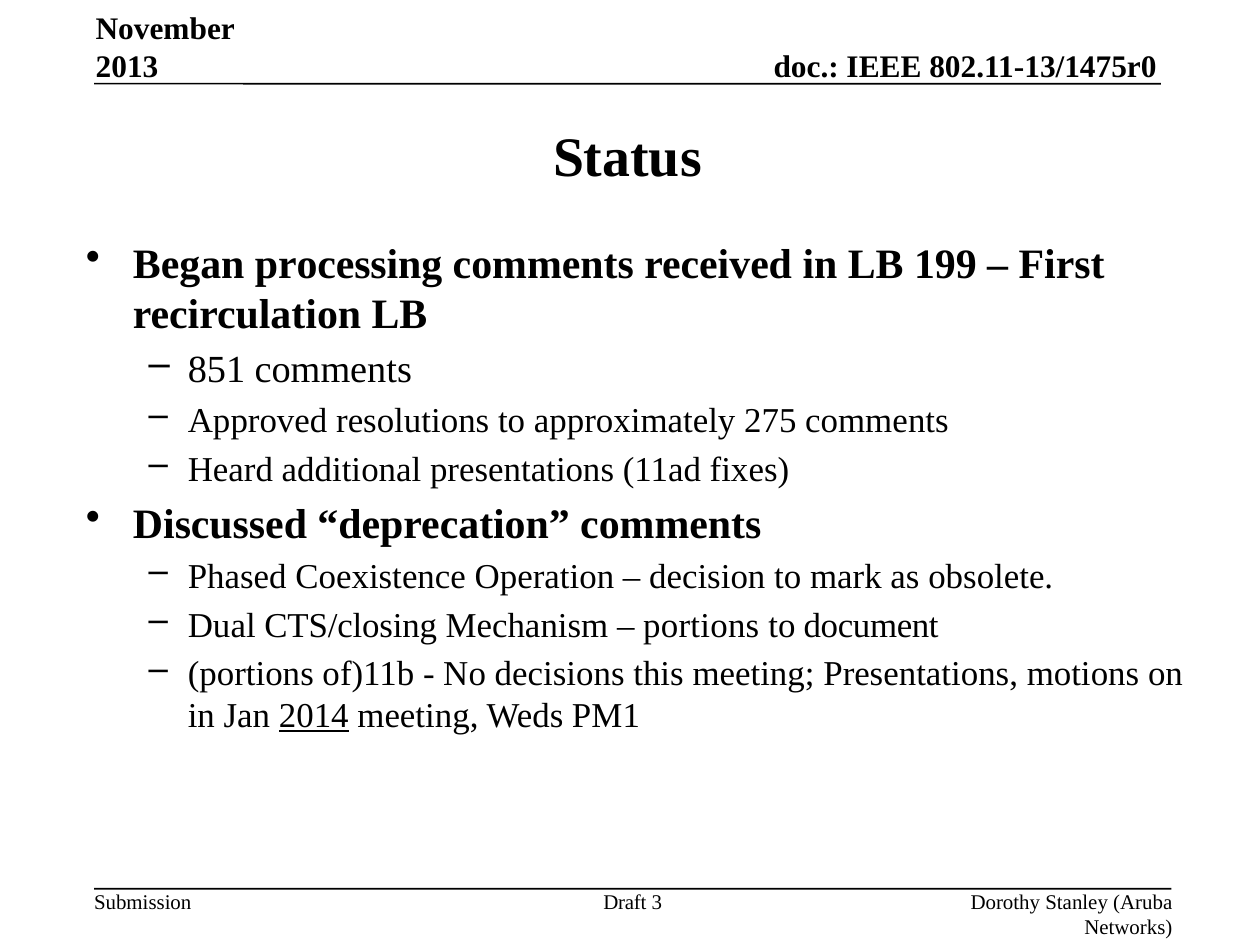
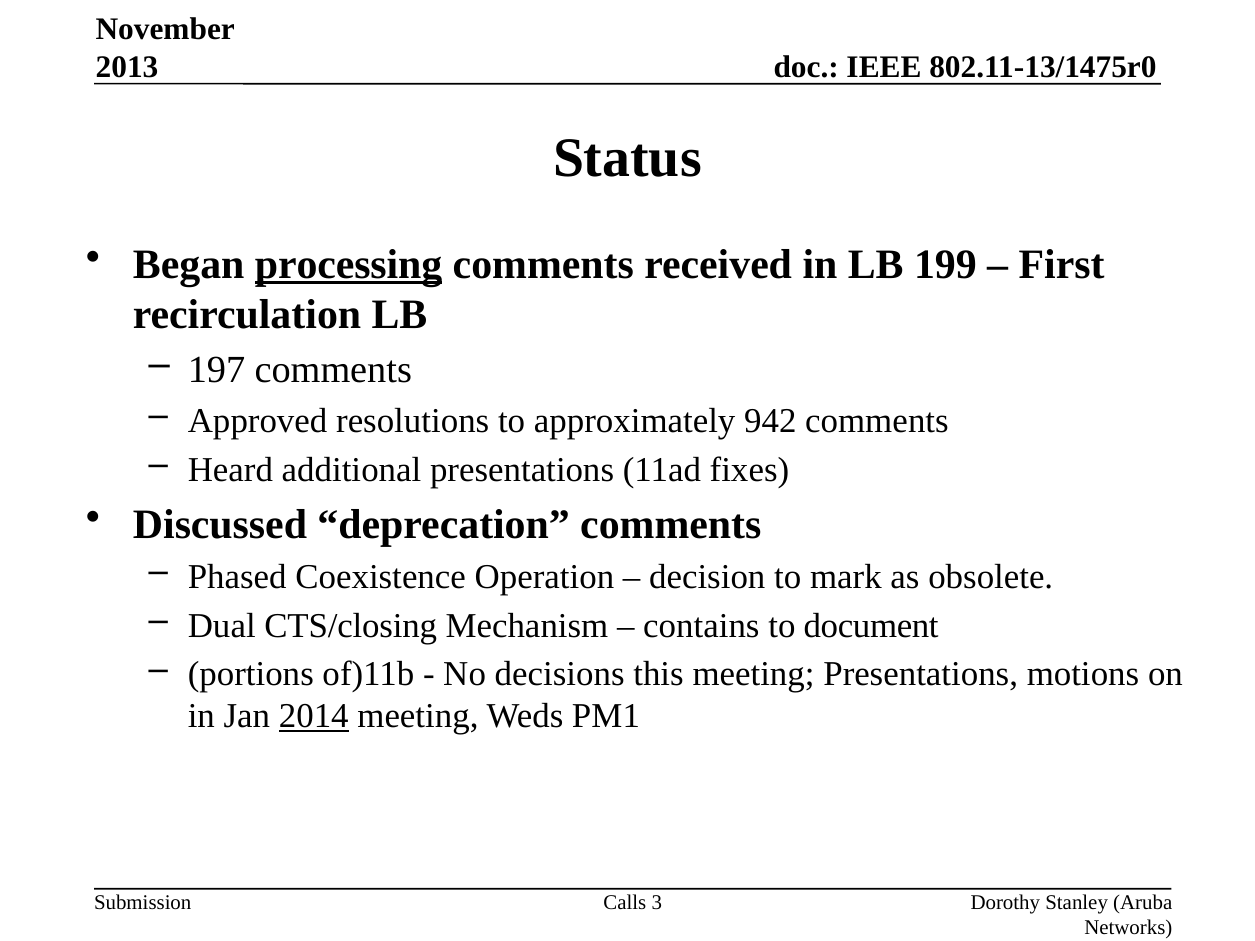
processing underline: none -> present (349, 264)
851: 851 -> 197 (217, 370)
275: 275 -> 942 (770, 421)
portions: portions -> contains (701, 626)
Draft: Draft -> Calls (625, 903)
